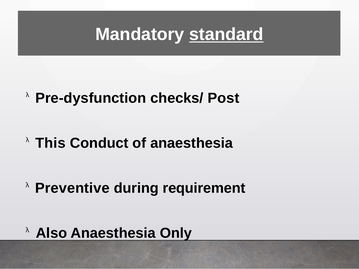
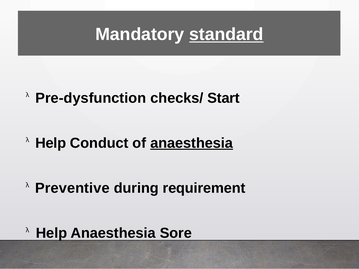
Post: Post -> Start (224, 98)
This: This -> Help (51, 143)
anaesthesia underline: none -> present (192, 143)
Also: Also -> Help (51, 233)
Only: Only -> Sore (176, 233)
